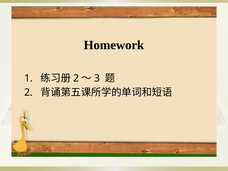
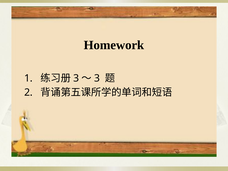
2: 2 -> 3 (76, 78)
